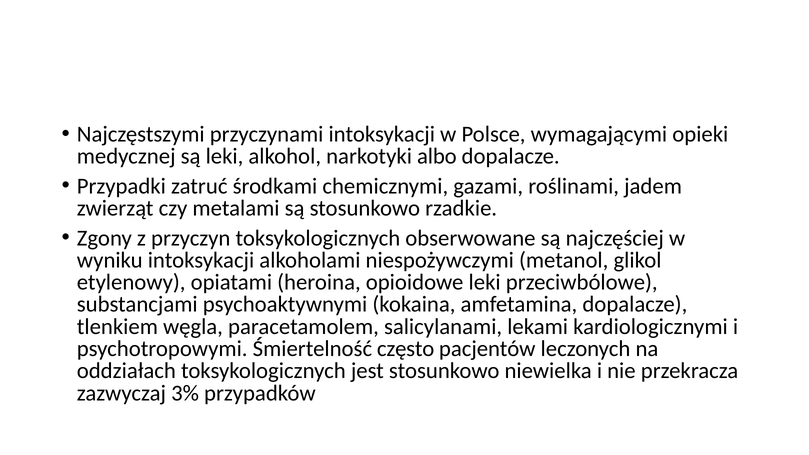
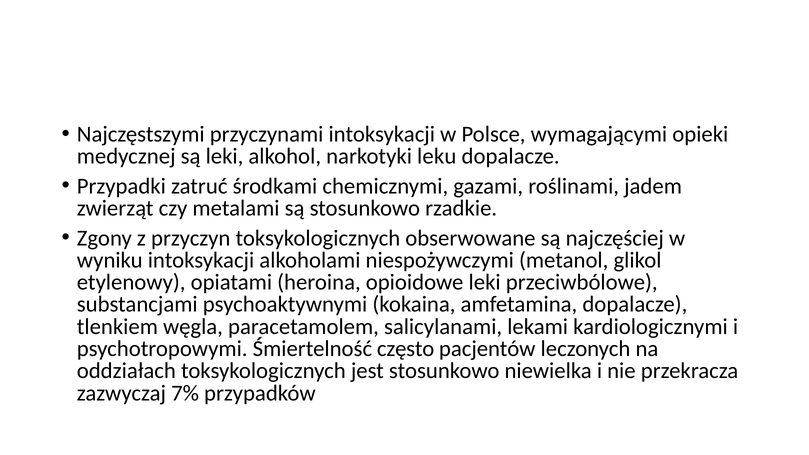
albo: albo -> leku (437, 156)
3%: 3% -> 7% (185, 393)
